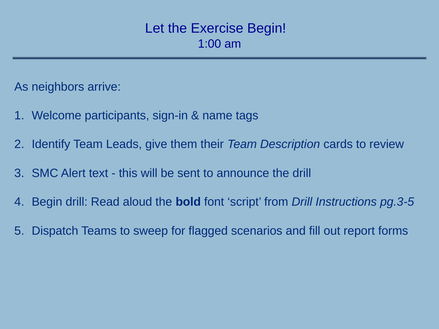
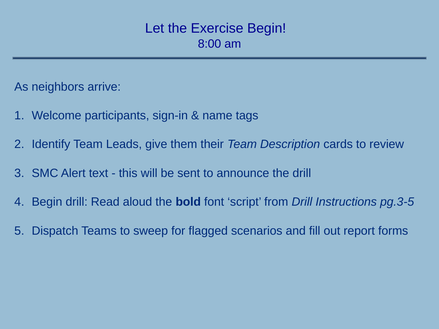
1:00: 1:00 -> 8:00 (210, 44)
